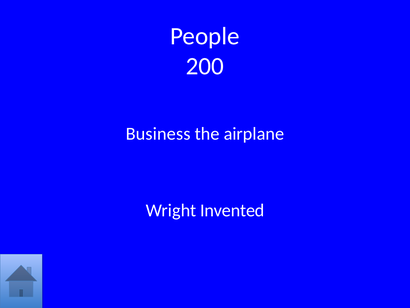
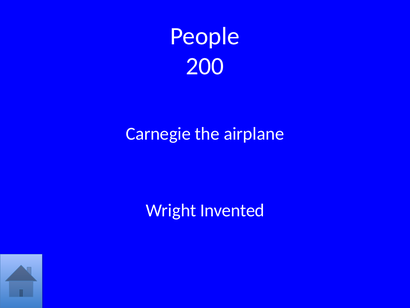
Business: Business -> Carnegie (158, 133)
